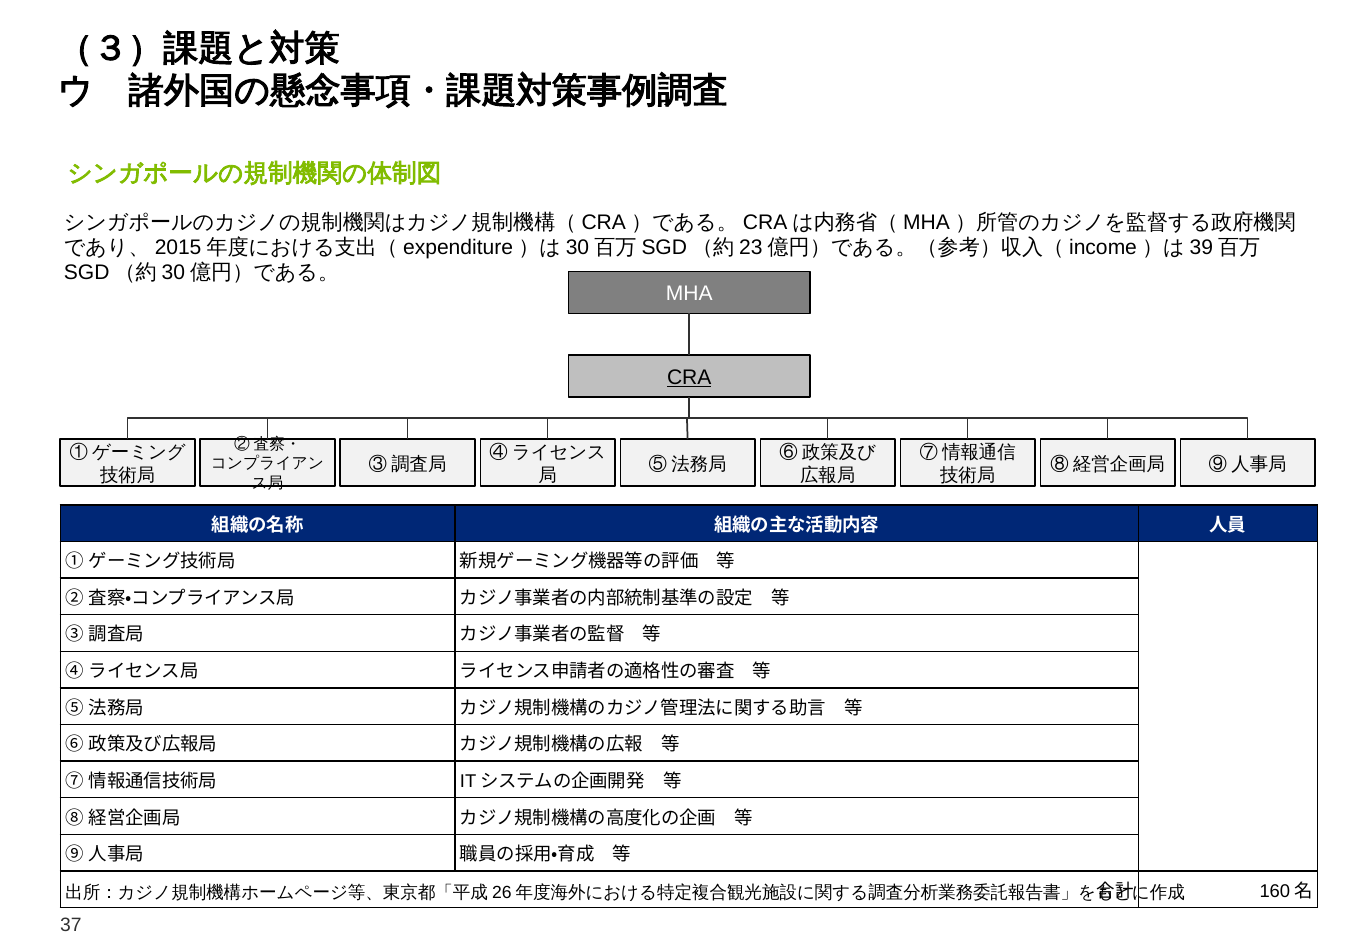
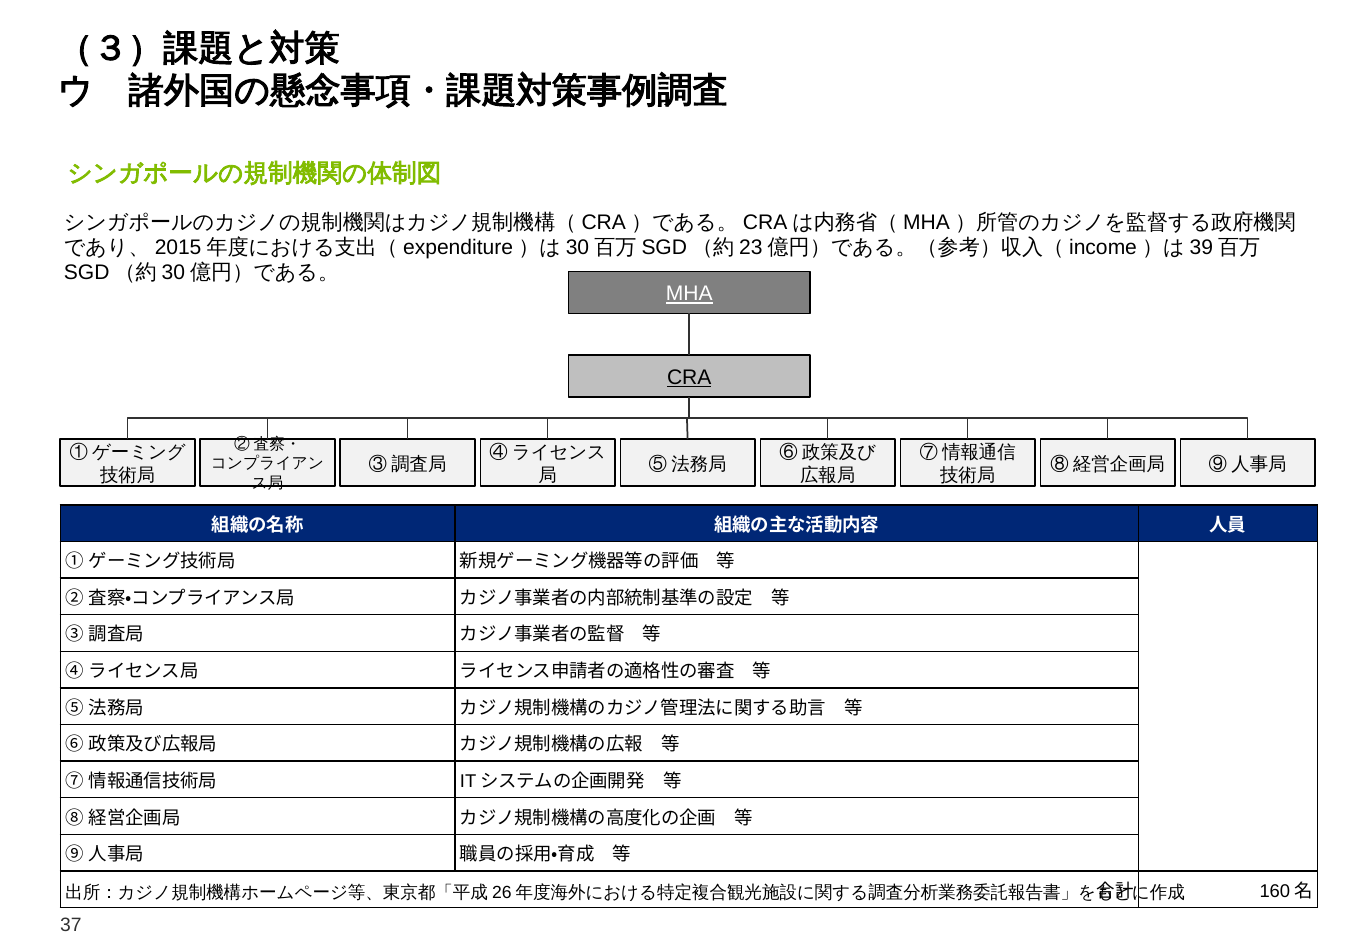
MHA underline: none -> present (689, 294)
